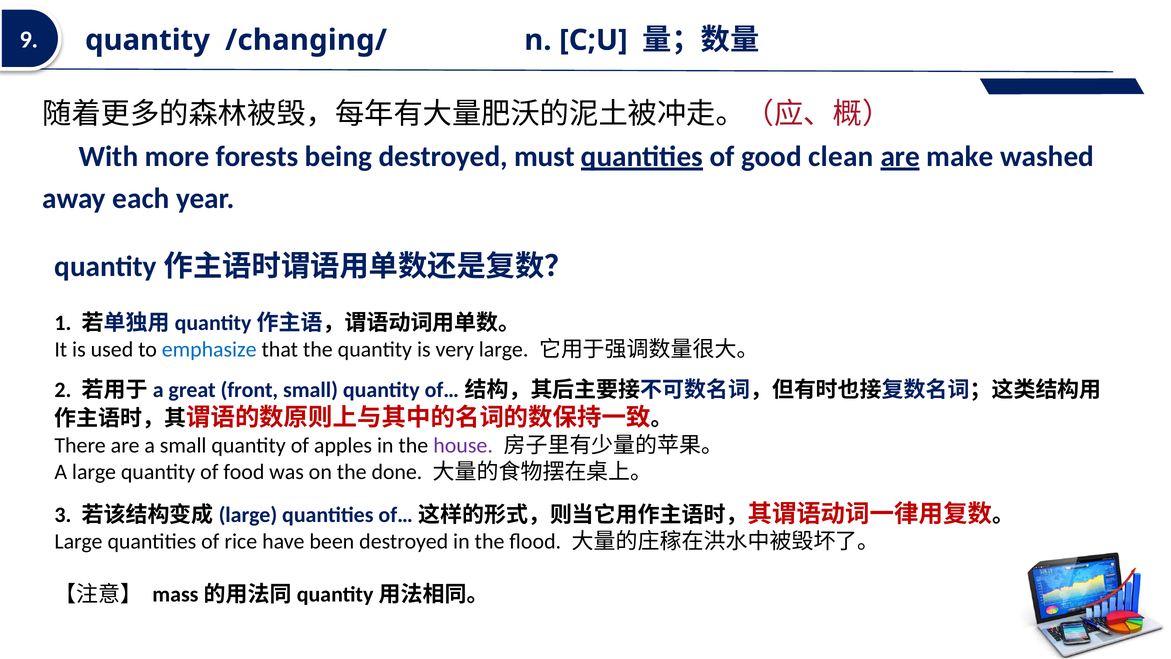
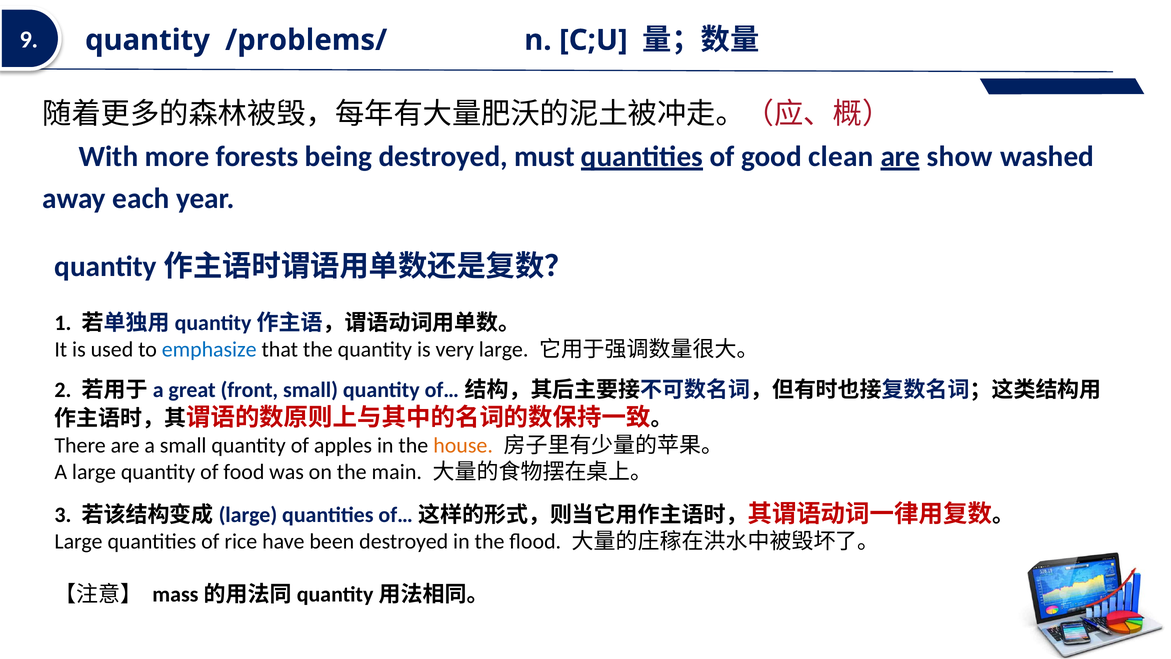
/changing/: /changing/ -> /problems/ (306, 40)
make: make -> show (960, 156)
house colour: purple -> orange (463, 445)
done: done -> main (397, 472)
